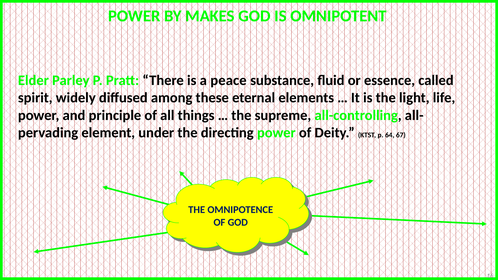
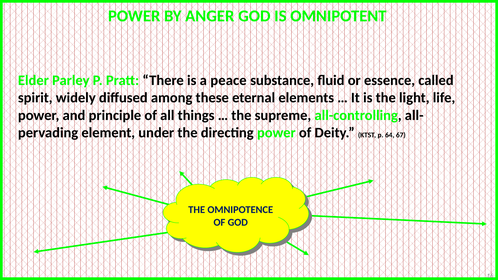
MAKES: MAKES -> ANGER (210, 16)
